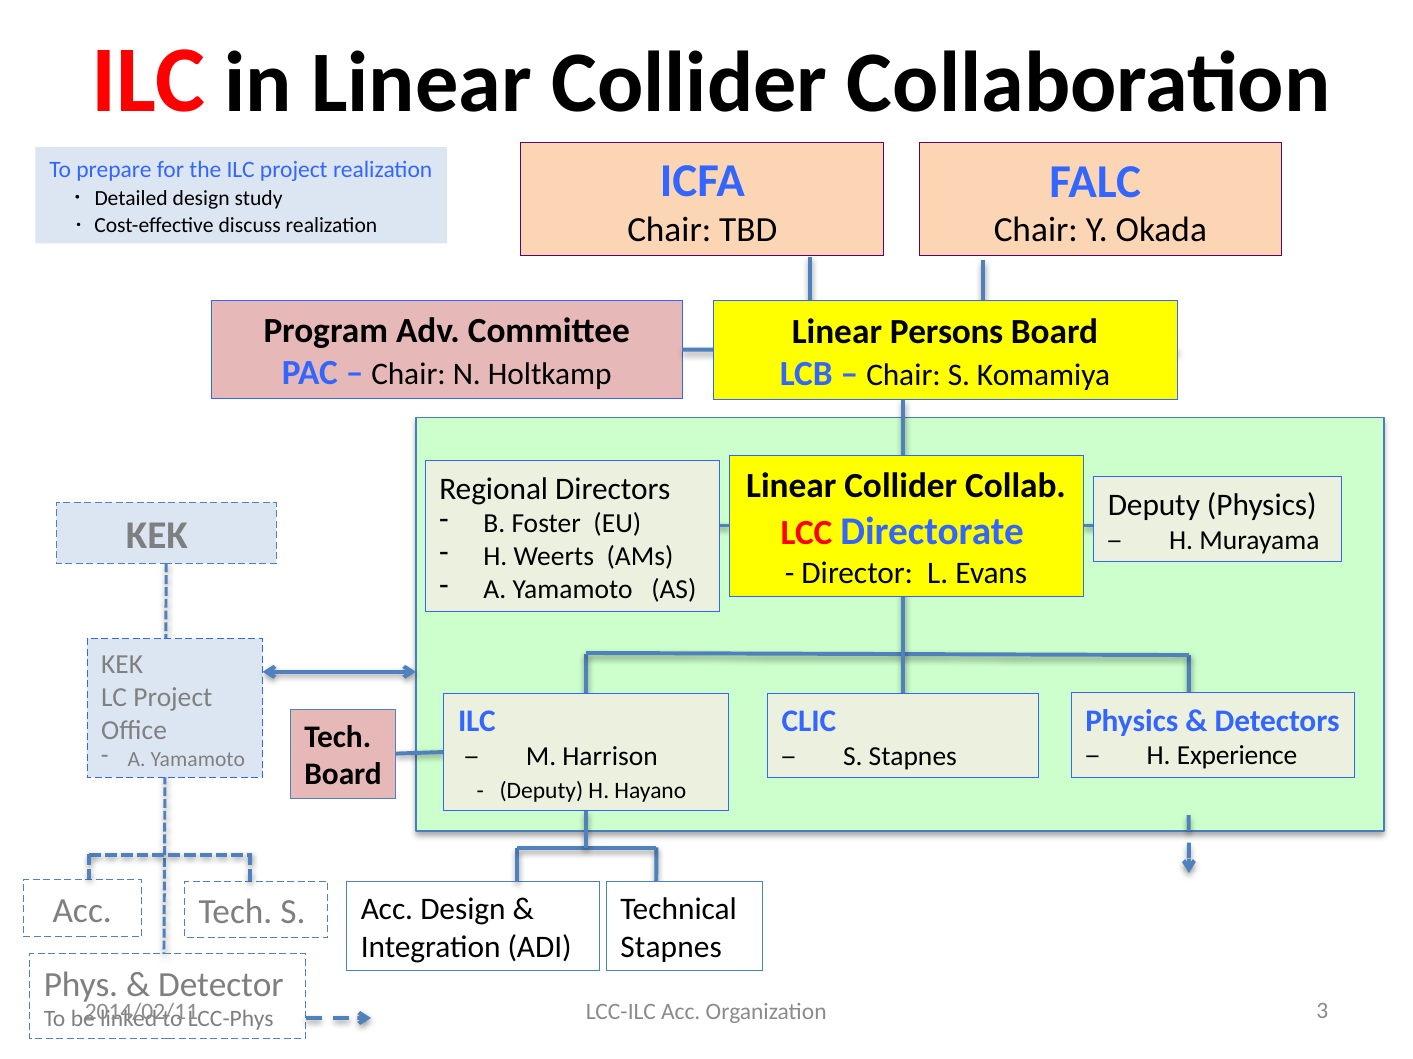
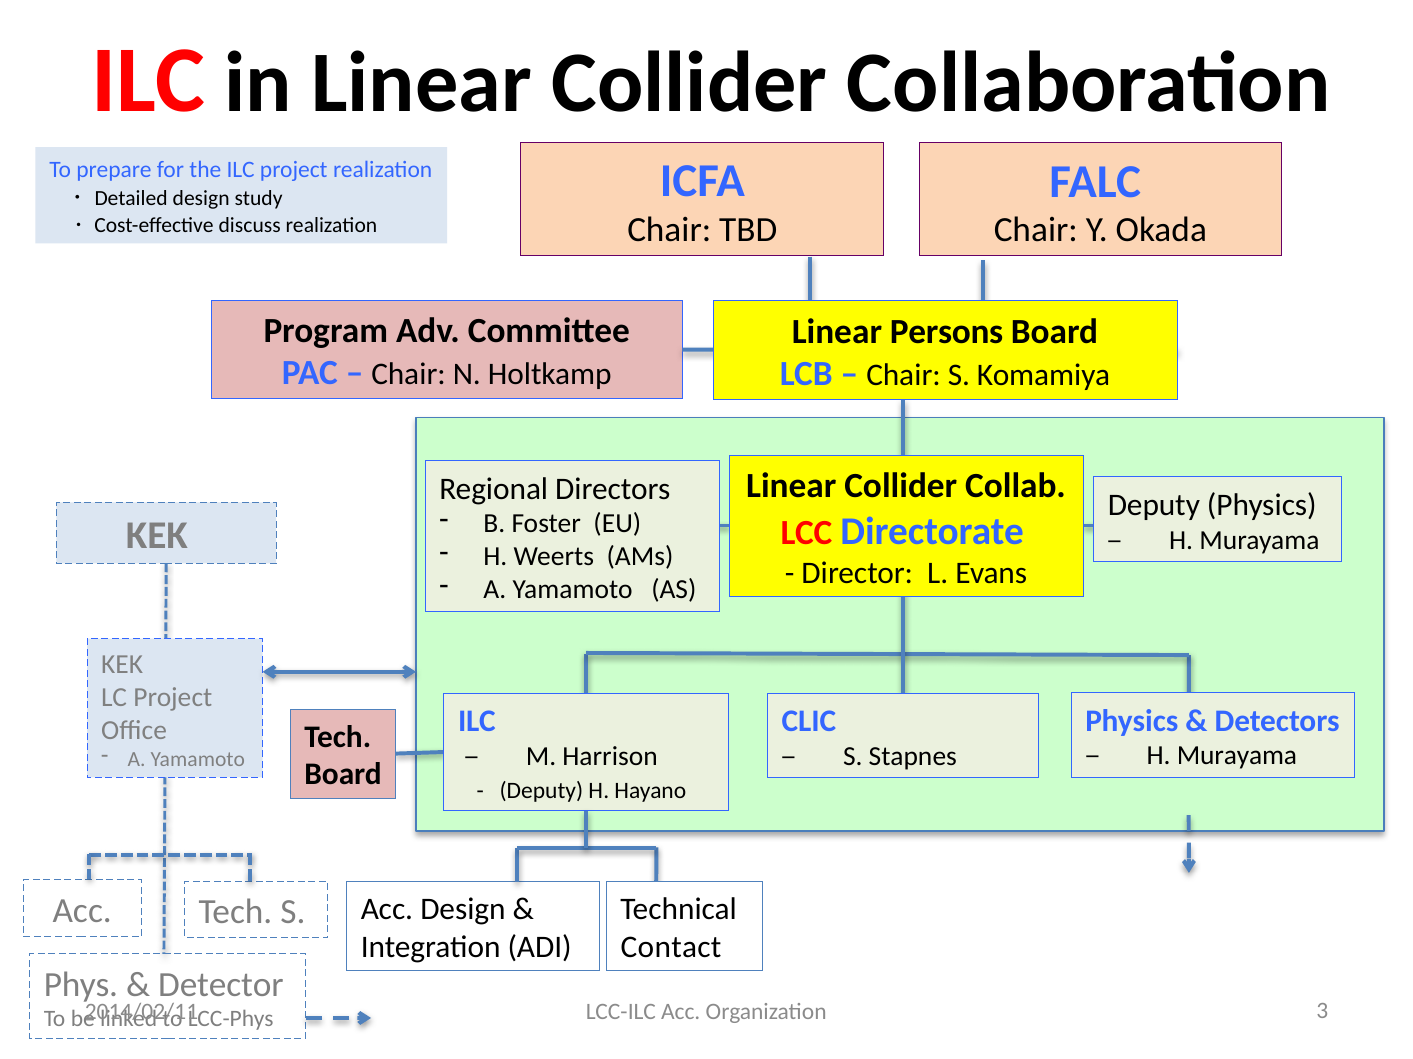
Experience: Experience -> Murayama (1237, 756)
Stapnes: Stapnes -> Contact (671, 948)
